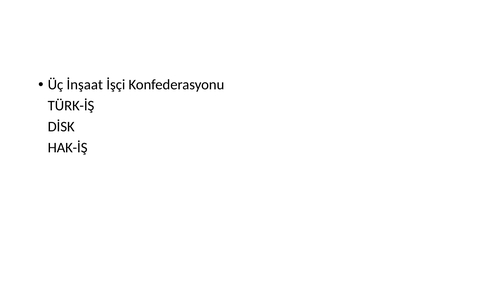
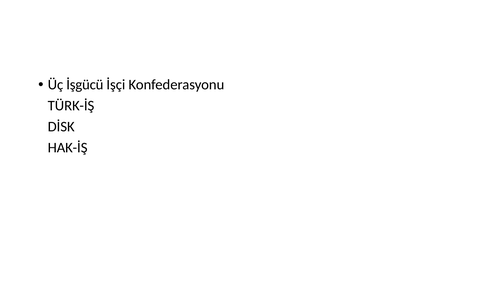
İnşaat: İnşaat -> İşgücü (85, 85)
